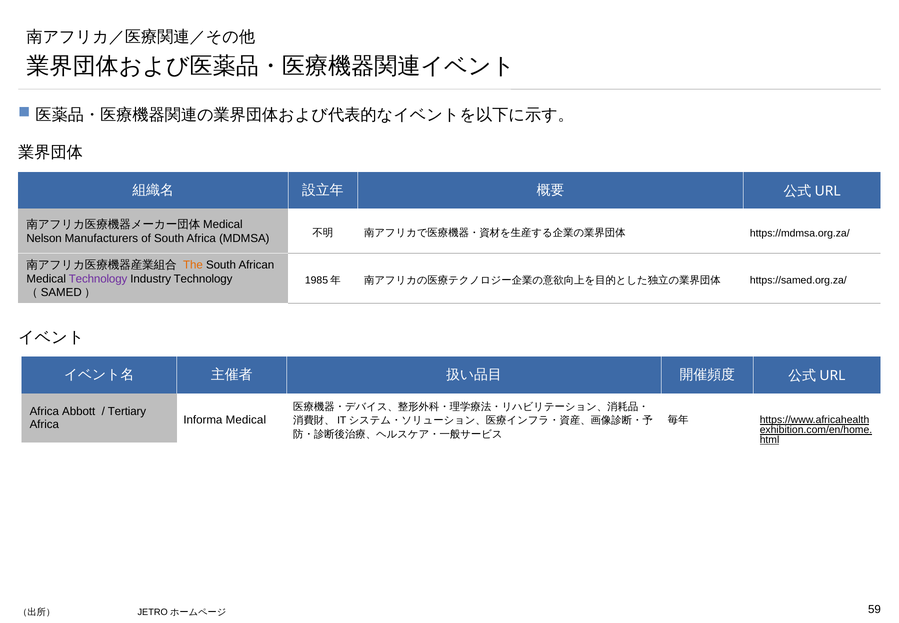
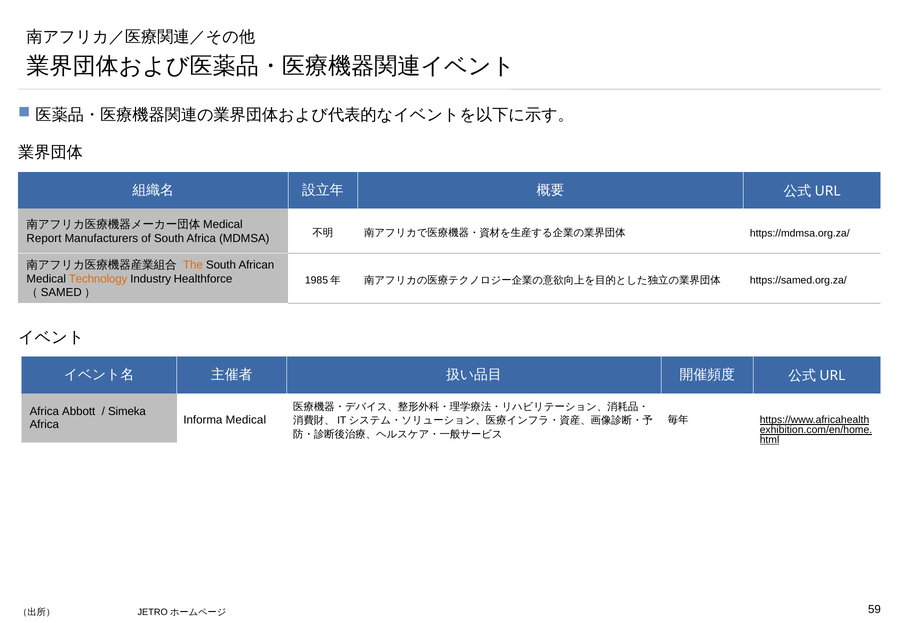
Nelson: Nelson -> Report (44, 238)
Technology colour: purple -> orange (98, 278)
Industry Technology: Technology -> Healthforce (203, 278)
Tertiary: Tertiary -> Simeka (127, 411)
